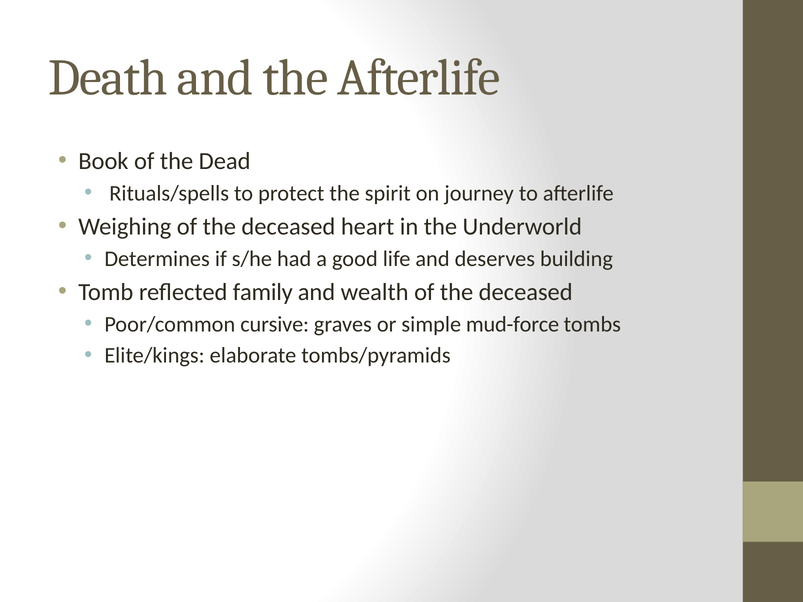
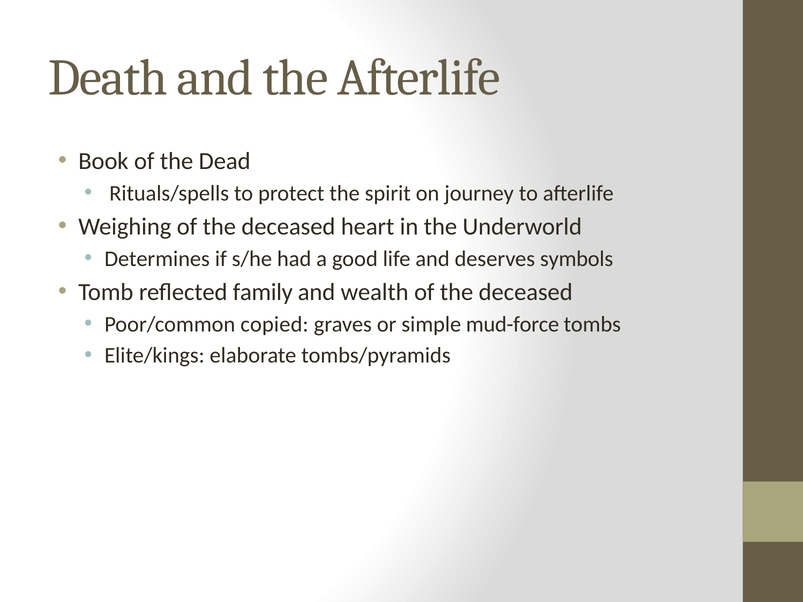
building: building -> symbols (577, 259)
cursive: cursive -> copied (274, 325)
